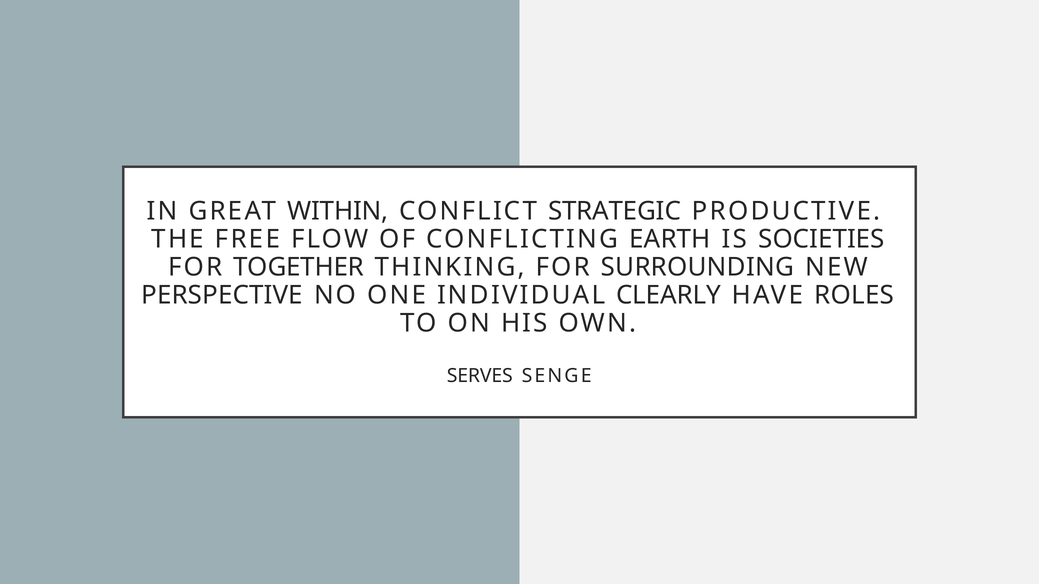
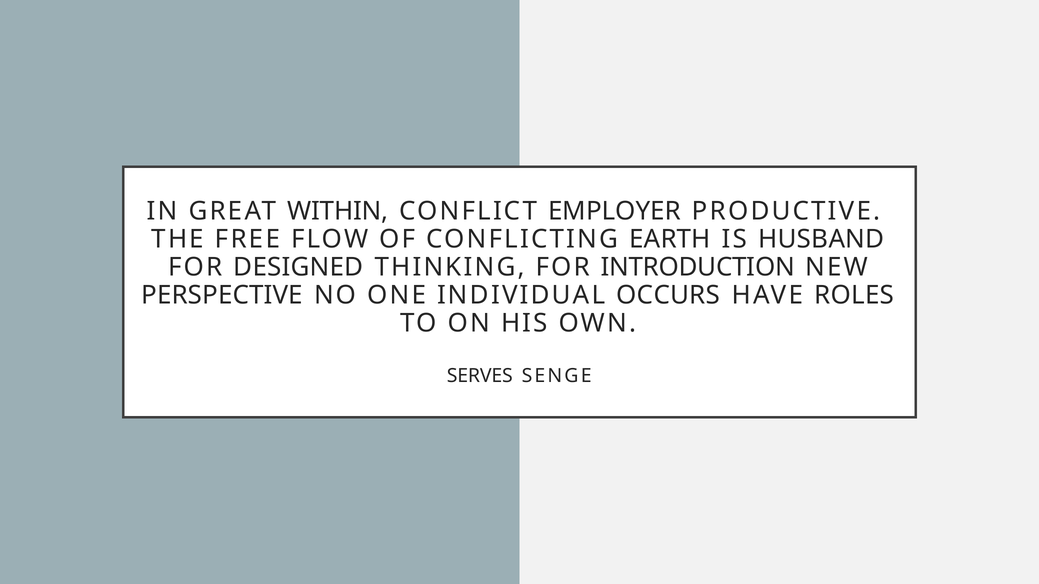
STRATEGIC: STRATEGIC -> EMPLOYER (614, 211)
SOCIETIES: SOCIETIES -> HUSBAND (821, 239)
TOGETHER: TOGETHER -> DESIGNED (298, 268)
SURROUNDING: SURROUNDING -> INTRODUCTION (698, 268)
CLEARLY: CLEARLY -> OCCURS (668, 296)
